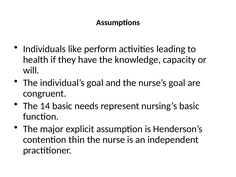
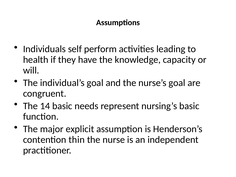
like: like -> self (75, 49)
